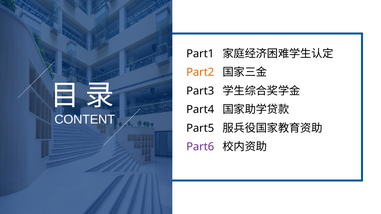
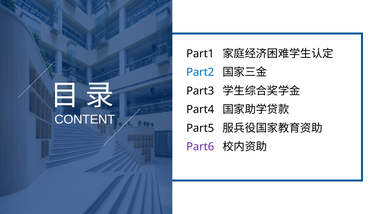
Part2 colour: orange -> blue (200, 72)
